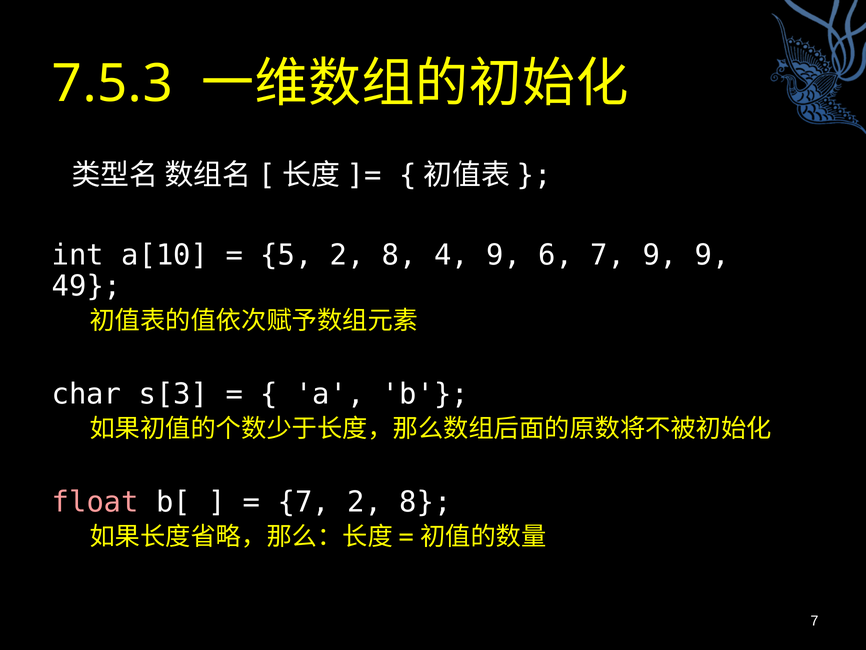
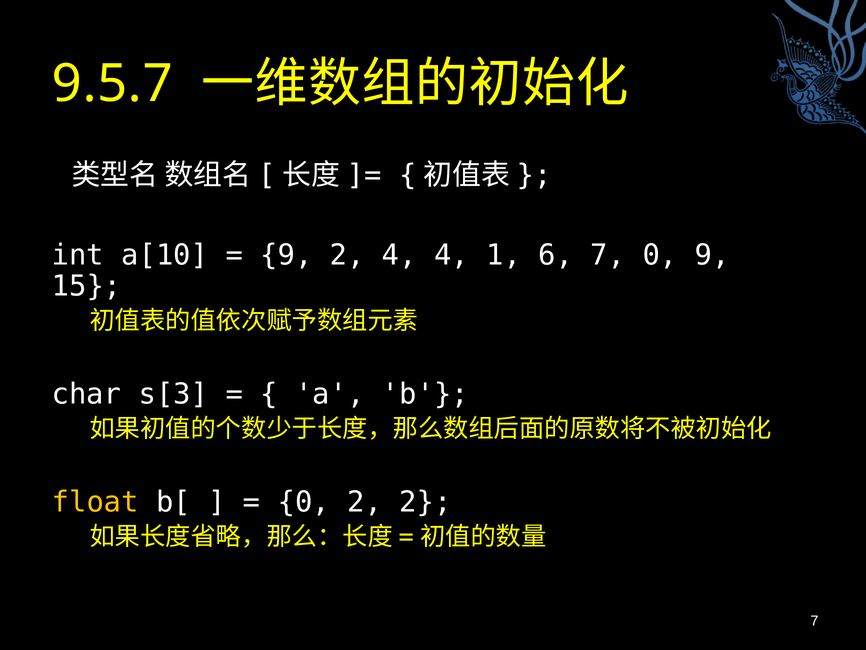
7.5.3: 7.5.3 -> 9.5.7 (112, 84)
5: 5 -> 9 (286, 255)
8: 8 -> 4 (399, 255)
4 9: 9 -> 1 (504, 255)
7 9: 9 -> 0 (660, 255)
49: 49 -> 15 (87, 286)
float colour: pink -> yellow (95, 502)
7: 7 -> 0 (304, 502)
8: 8 -> 2 (425, 502)
